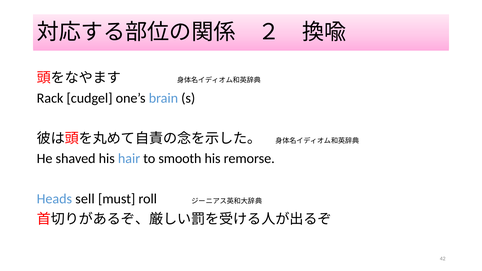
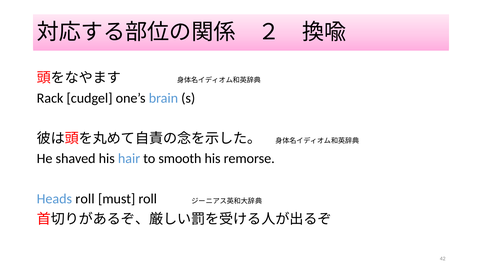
Heads sell: sell -> roll (85, 199)
